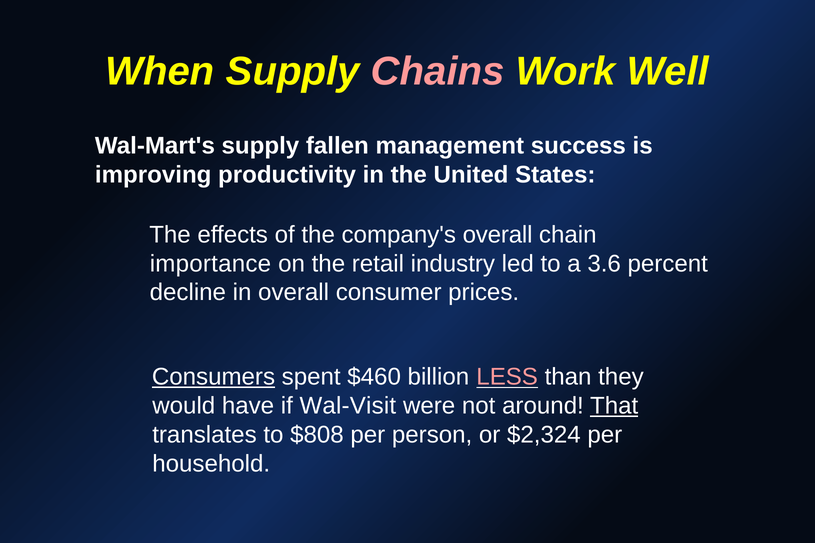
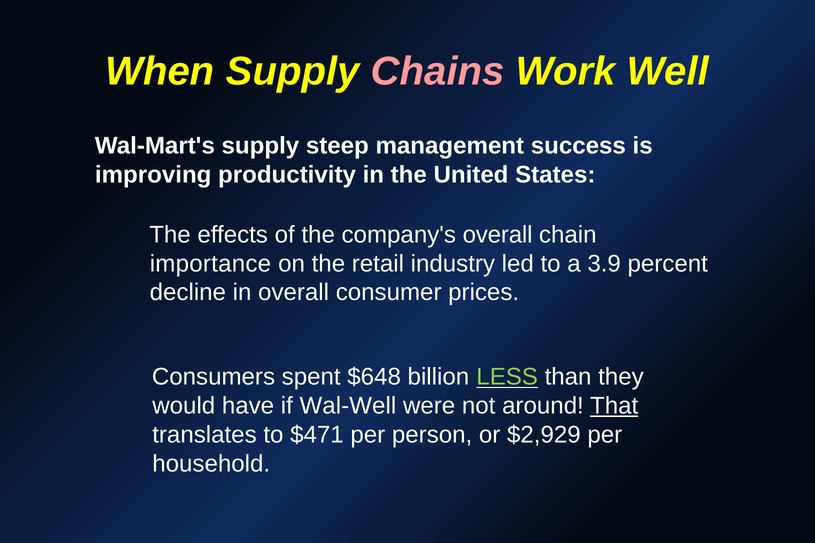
fallen: fallen -> steep (337, 146)
3.6: 3.6 -> 3.9 (604, 264)
Consumers underline: present -> none (213, 377)
$460: $460 -> $648 (374, 377)
LESS colour: pink -> light green (507, 377)
Wal-Visit: Wal-Visit -> Wal-Well (348, 406)
$808: $808 -> $471 (317, 435)
$2,324: $2,324 -> $2,929 (544, 435)
